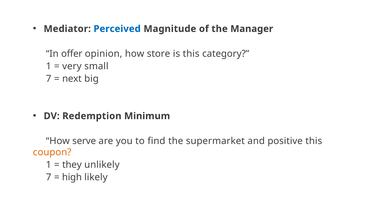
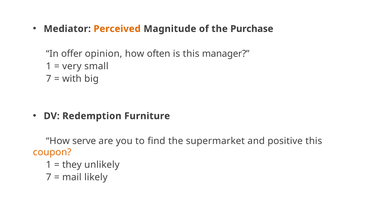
Perceived colour: blue -> orange (117, 29)
Manager: Manager -> Purchase (252, 29)
store: store -> often (159, 54)
category: category -> manager (226, 54)
next: next -> with (72, 79)
Minimum: Minimum -> Furniture (147, 116)
high: high -> mail (72, 178)
